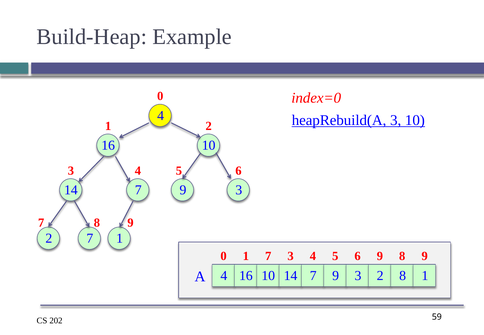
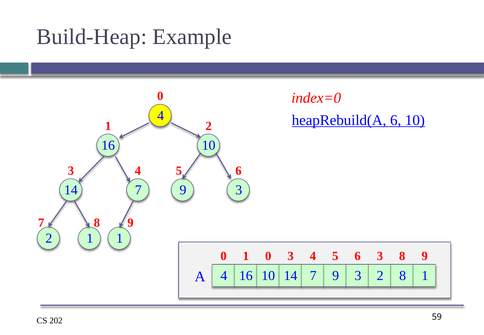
heapRebuild(A 3: 3 -> 6 (396, 120)
2 7: 7 -> 1 (90, 238)
1 7: 7 -> 0 (268, 256)
5 6 9: 9 -> 3 (380, 256)
